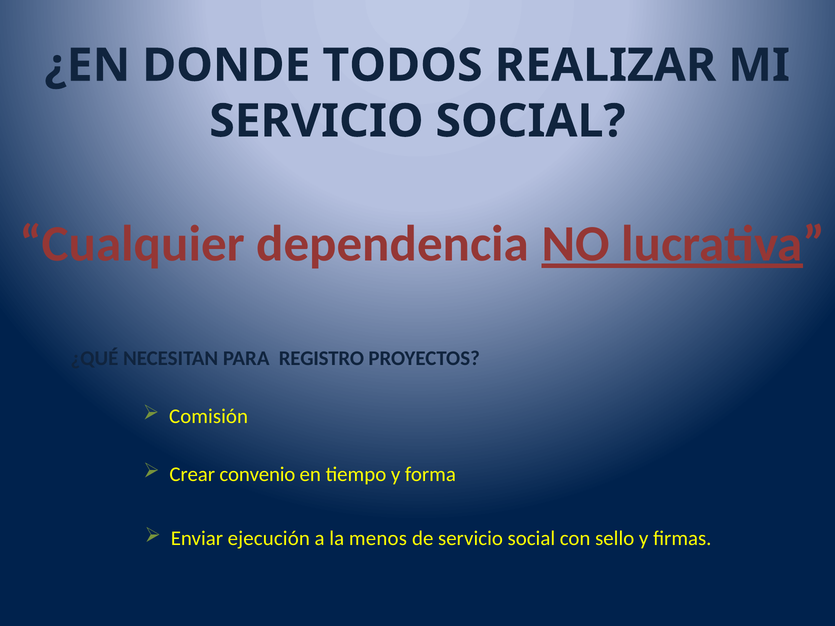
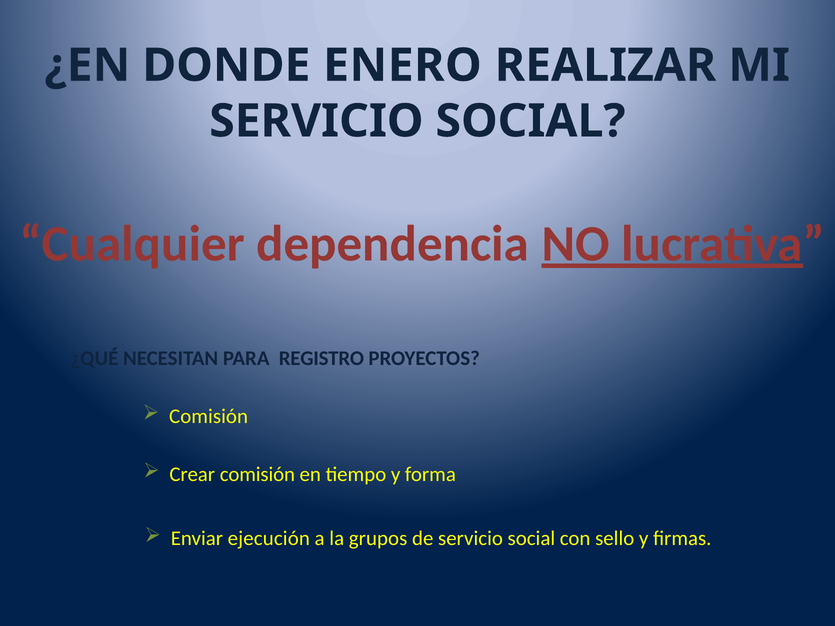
TODOS: TODOS -> ENERO (402, 66)
Crear convenio: convenio -> comisión (257, 474)
menos: menos -> grupos (378, 539)
